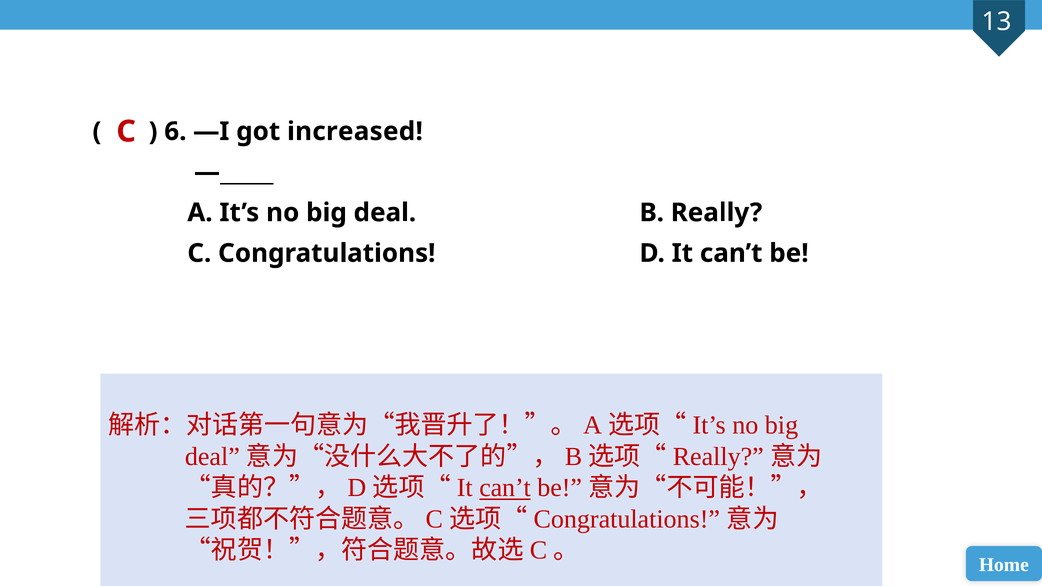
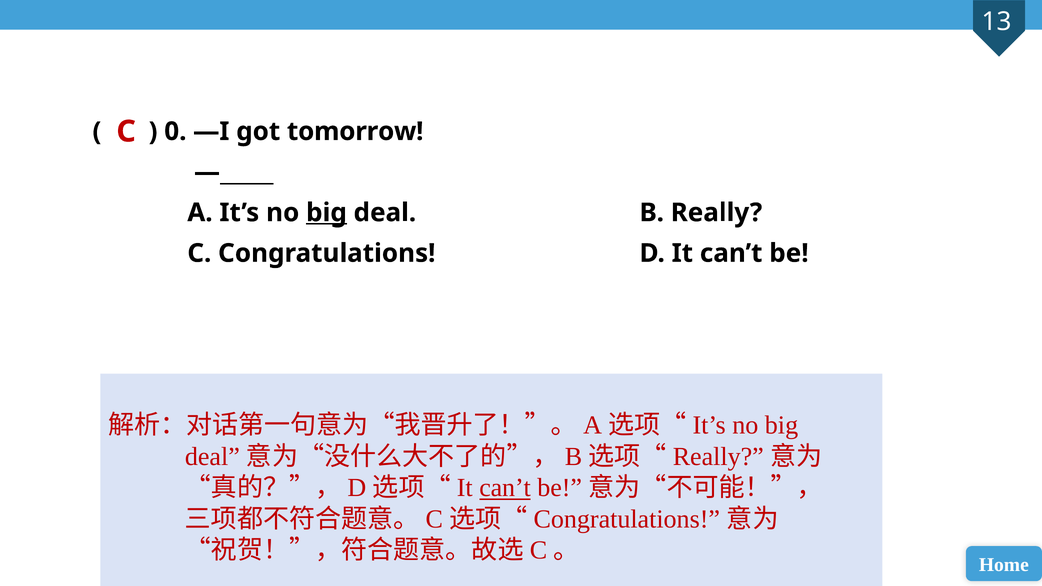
6: 6 -> 0 (175, 131)
increased: increased -> tomorrow (355, 131)
big underline: none -> present (326, 213)
